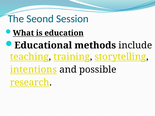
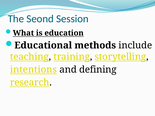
possible: possible -> defining (98, 70)
